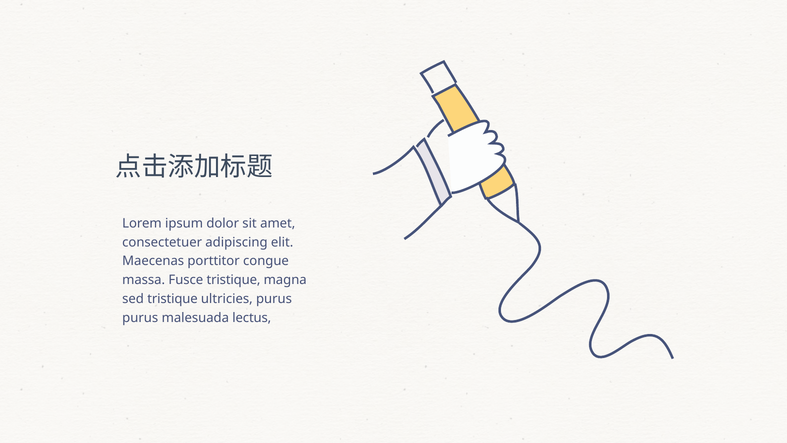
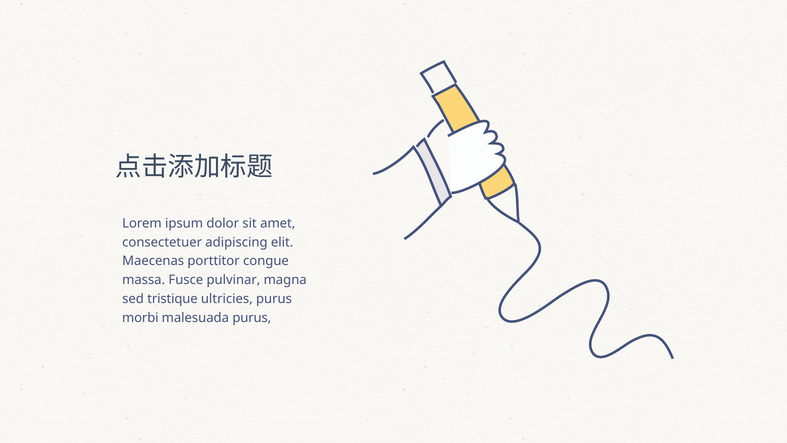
Fusce tristique: tristique -> pulvinar (233, 280)
purus: purus -> morbi (140, 318)
malesuada lectus: lectus -> purus (252, 318)
